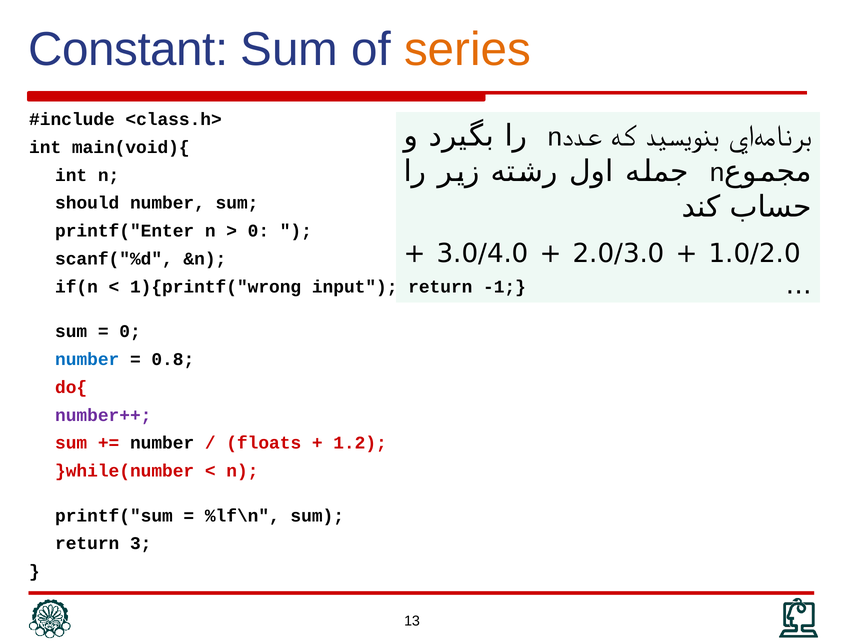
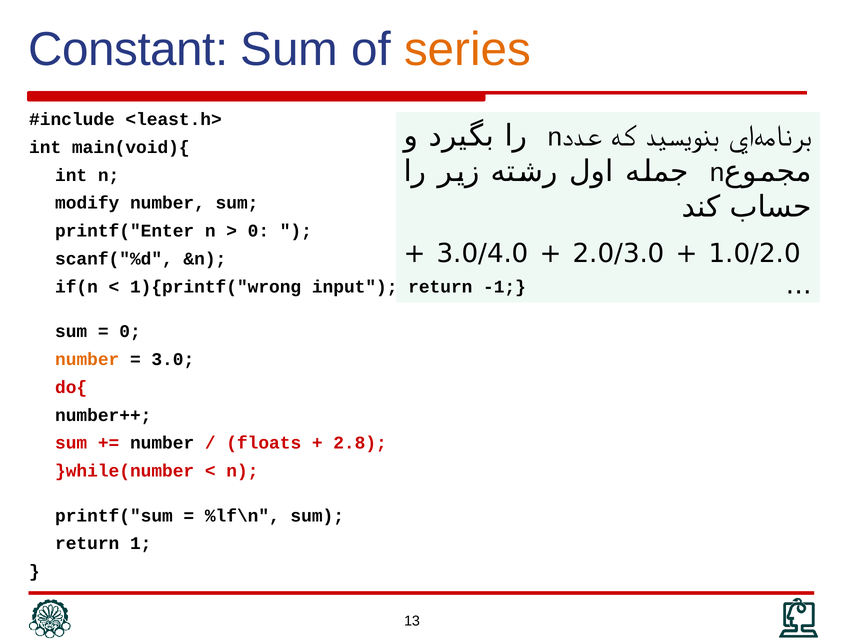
<class.h>: <class.h> -> <least.h> (174, 119)
should: should -> modify (87, 203)
number colour: blue -> orange (87, 359)
0.8: 0.8 -> 3.0 (173, 359)
number++ colour: purple -> black (103, 415)
1.2: 1.2 -> 2.8 (360, 443)
3: 3 -> 1 (141, 543)
